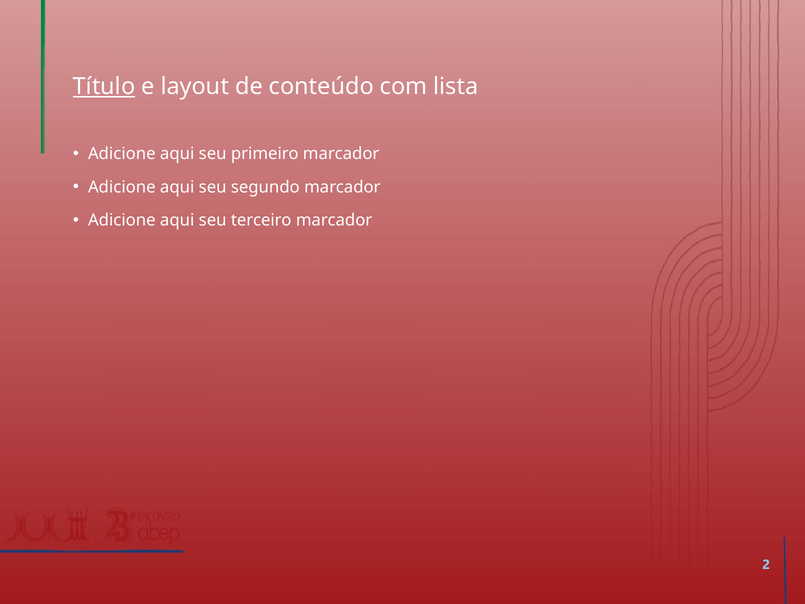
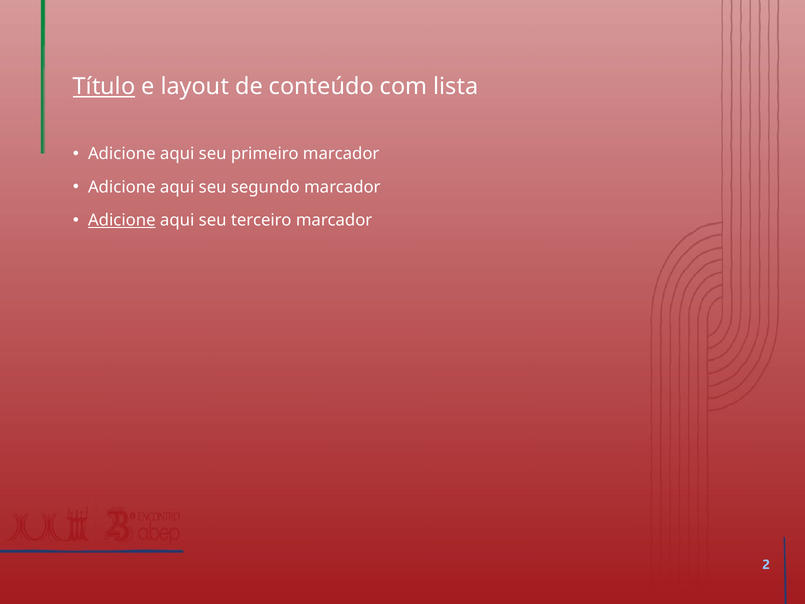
Adicione underline: none -> present (122, 220)
